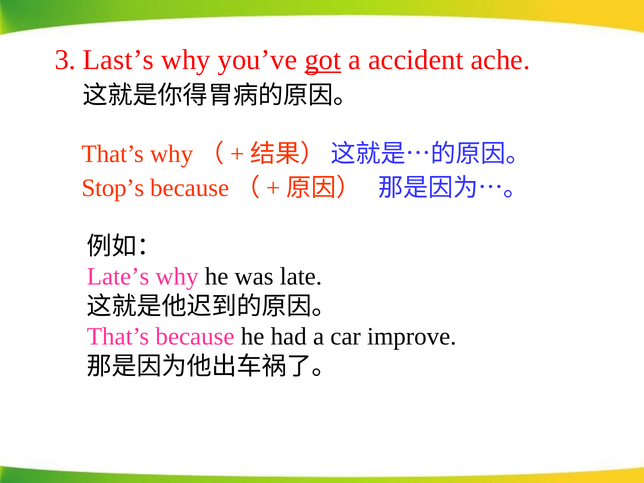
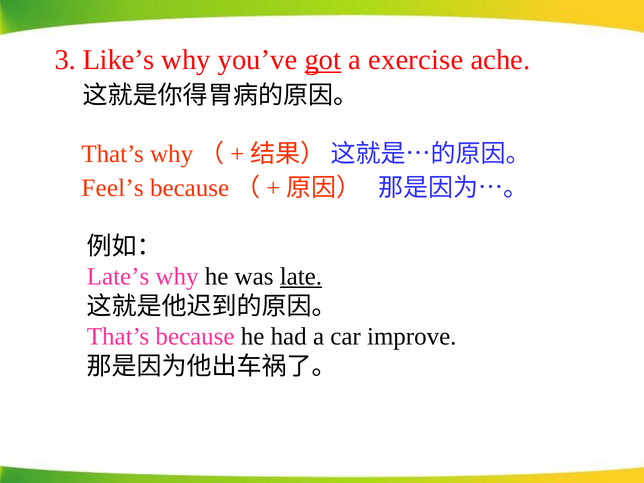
Last’s: Last’s -> Like’s (119, 60)
accident: accident -> exercise (416, 60)
Stop’s: Stop’s -> Feel’s (113, 188)
late underline: none -> present (301, 276)
